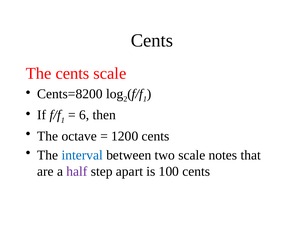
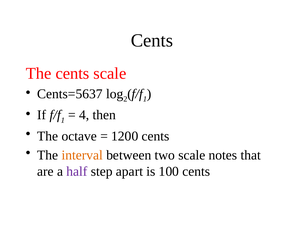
Cents=8200: Cents=8200 -> Cents=5637 (70, 94)
6: 6 -> 4 (84, 115)
interval colour: blue -> orange (82, 155)
